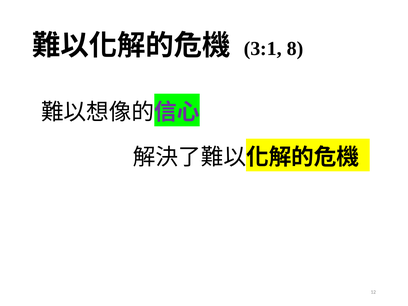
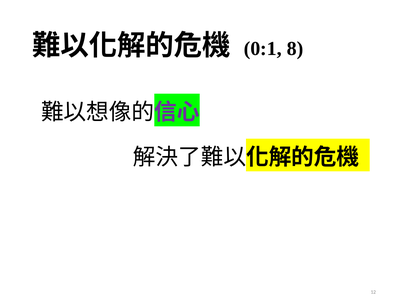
3:1: 3:1 -> 0:1 (263, 48)
